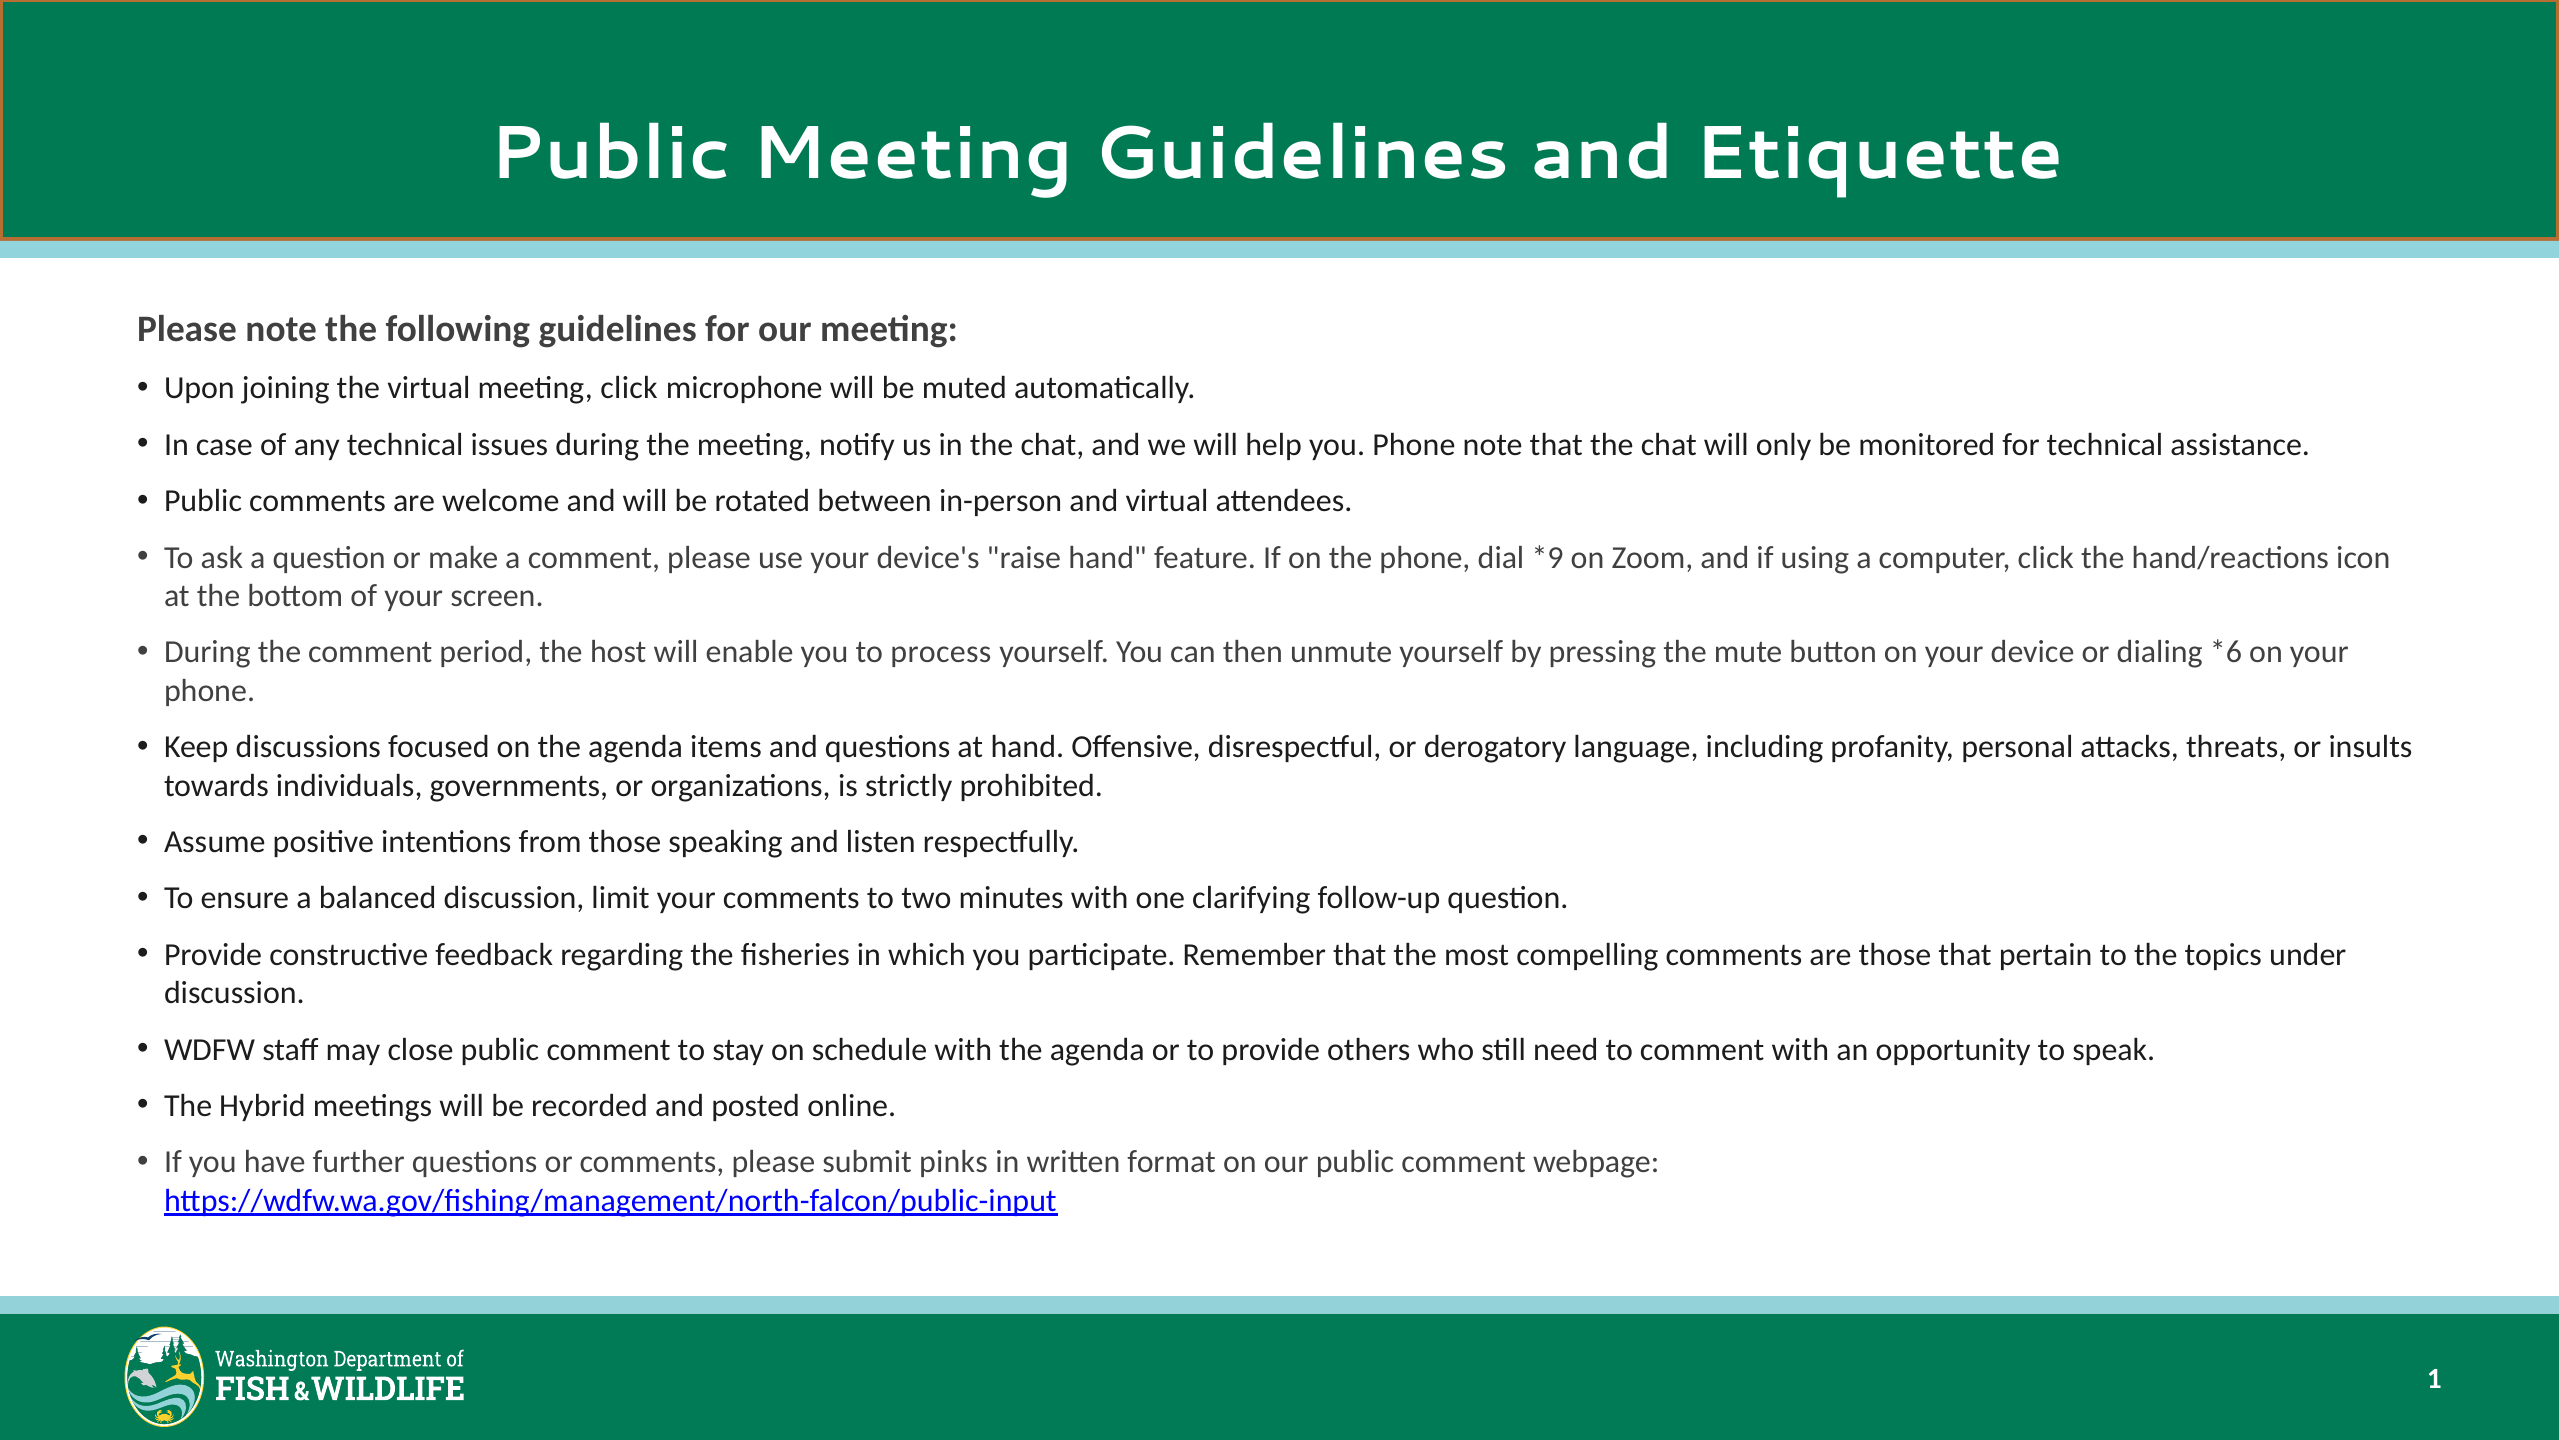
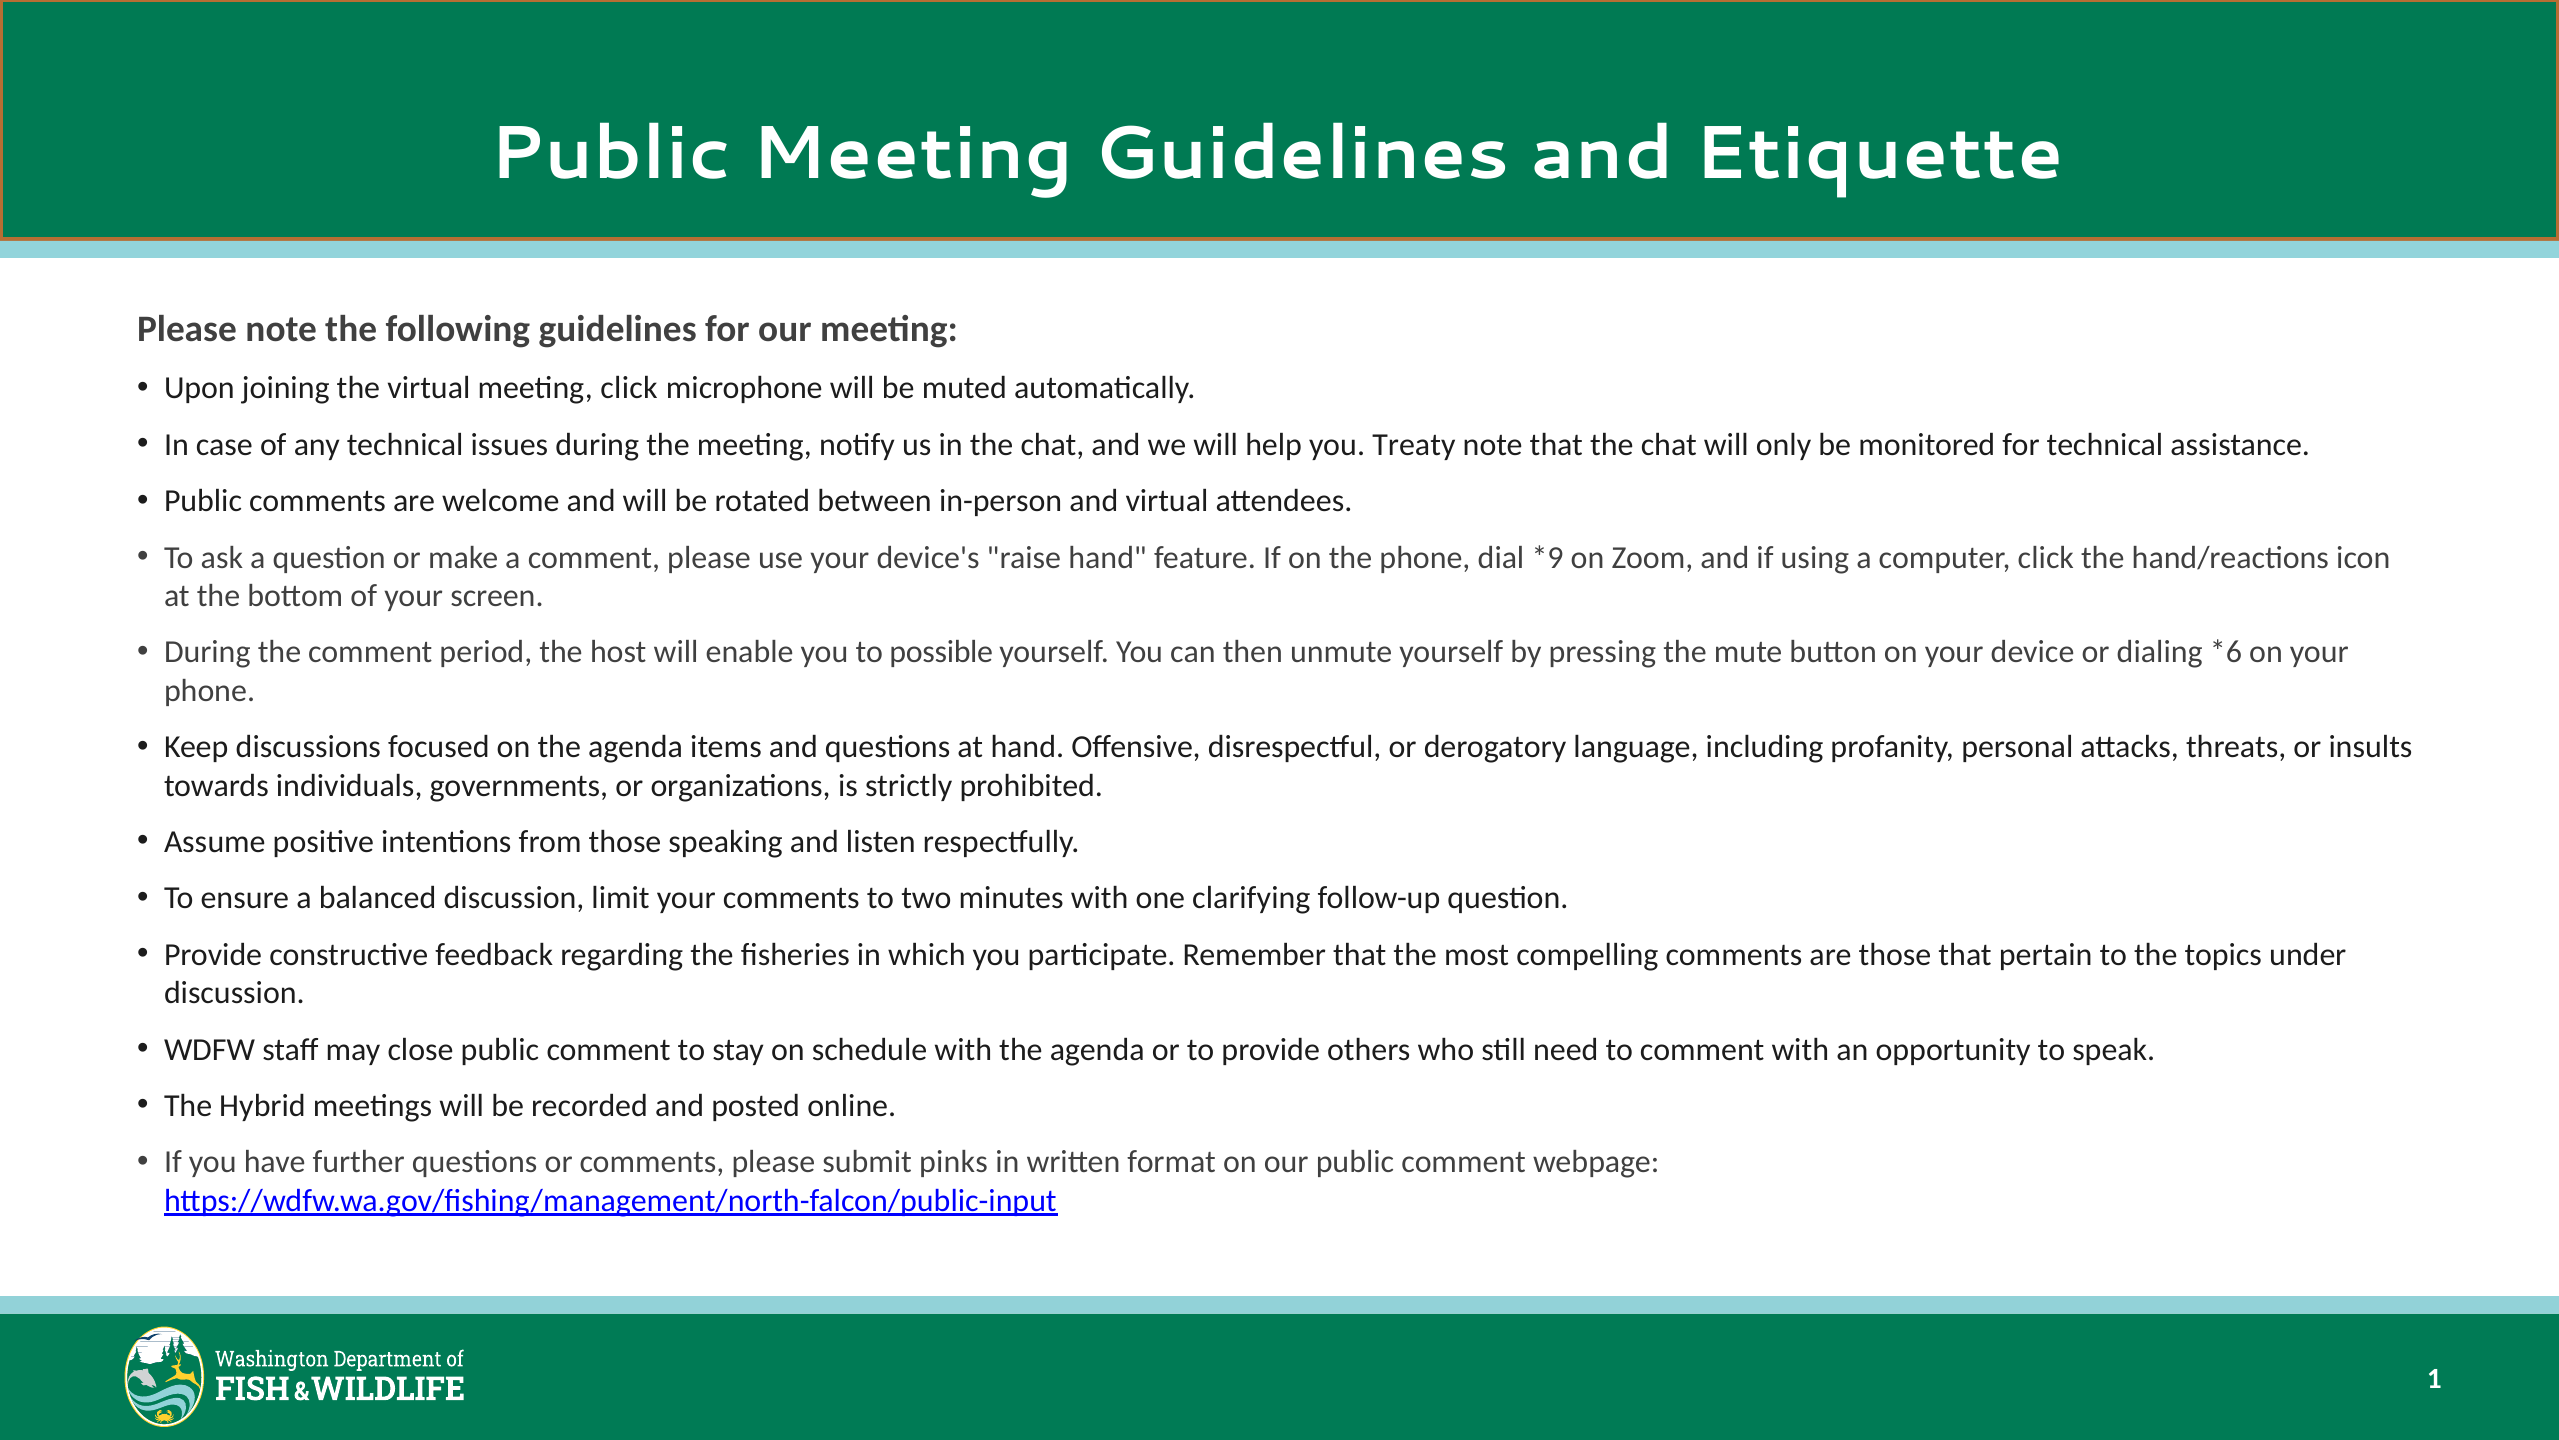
you Phone: Phone -> Treaty (1414, 445)
process: process -> possible (941, 652)
